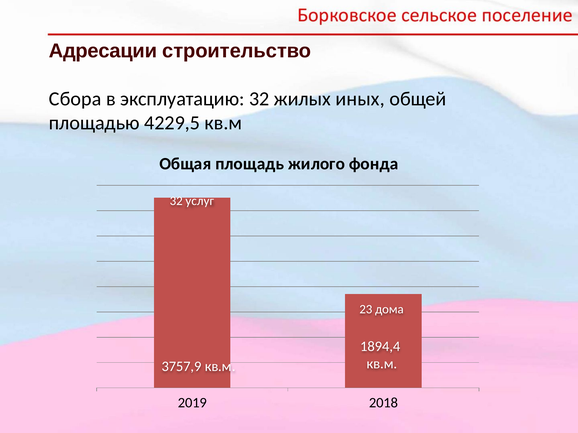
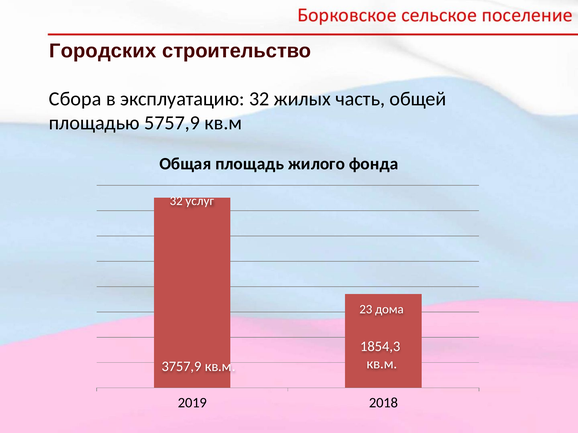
Адресации: Адресации -> Городских (103, 51)
иных: иных -> часть (360, 99)
4229,5: 4229,5 -> 5757,9 (172, 123)
1894,4: 1894,4 -> 1854,3 (380, 347)
